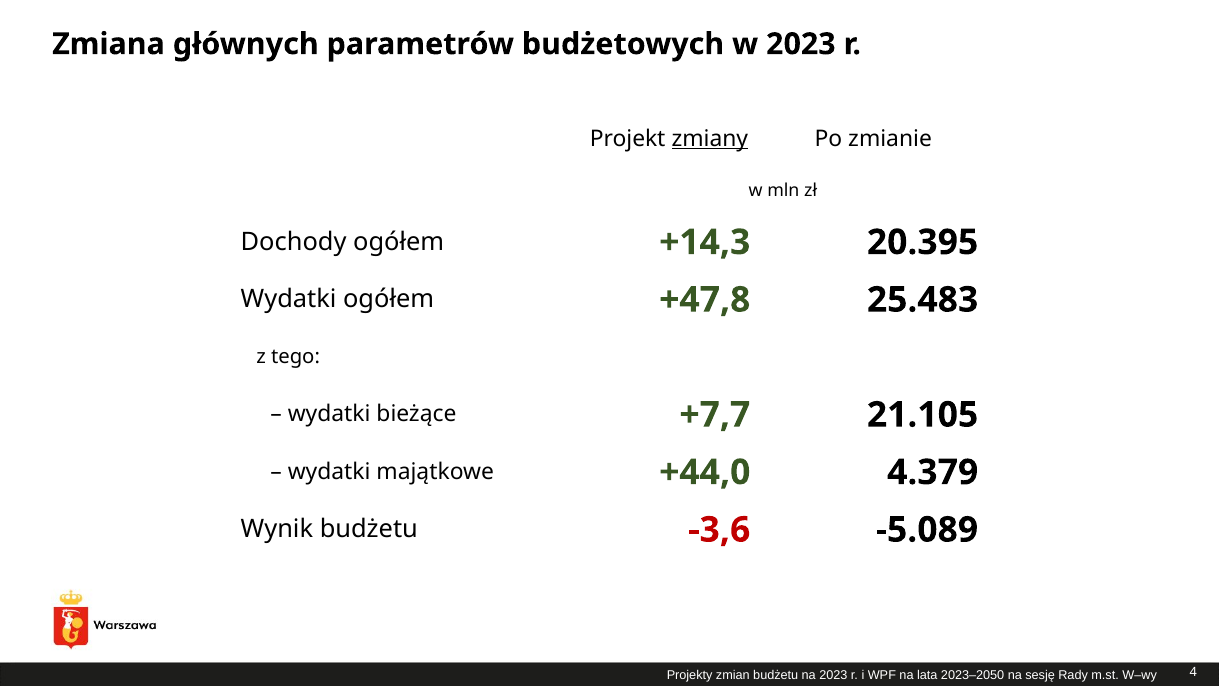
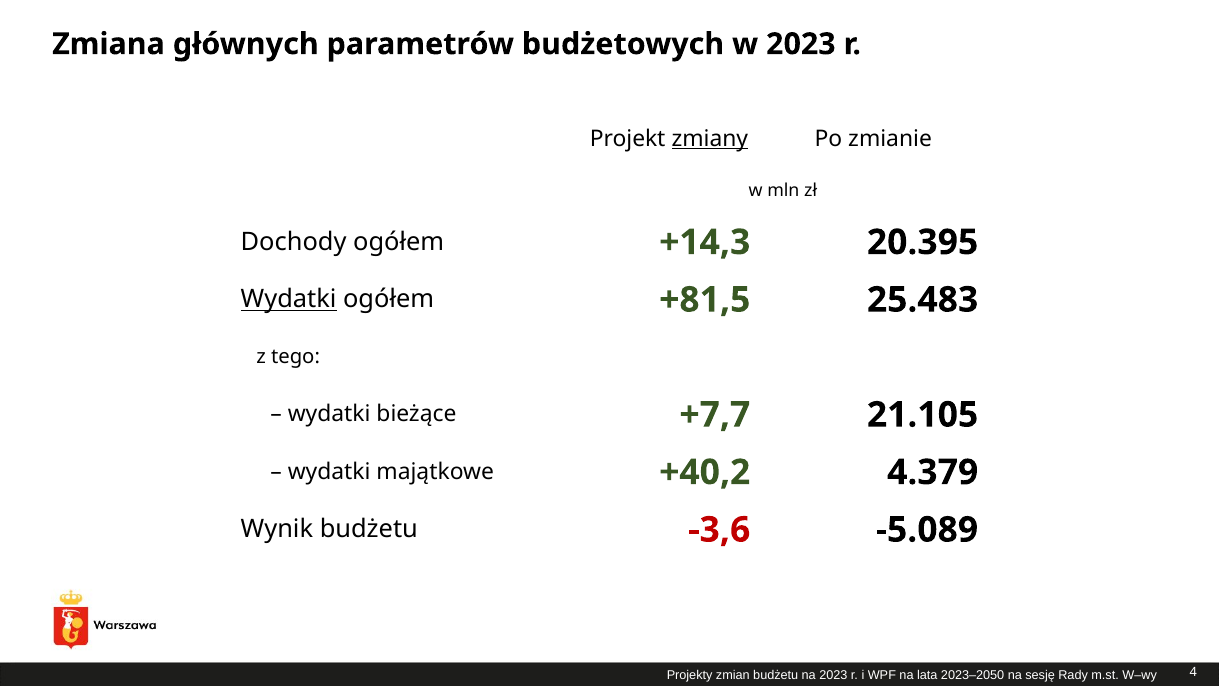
Wydatki underline: none -> present (289, 299)
+47,8: +47,8 -> +81,5 (705, 300)
+44,0: +44,0 -> +40,2 (705, 472)
